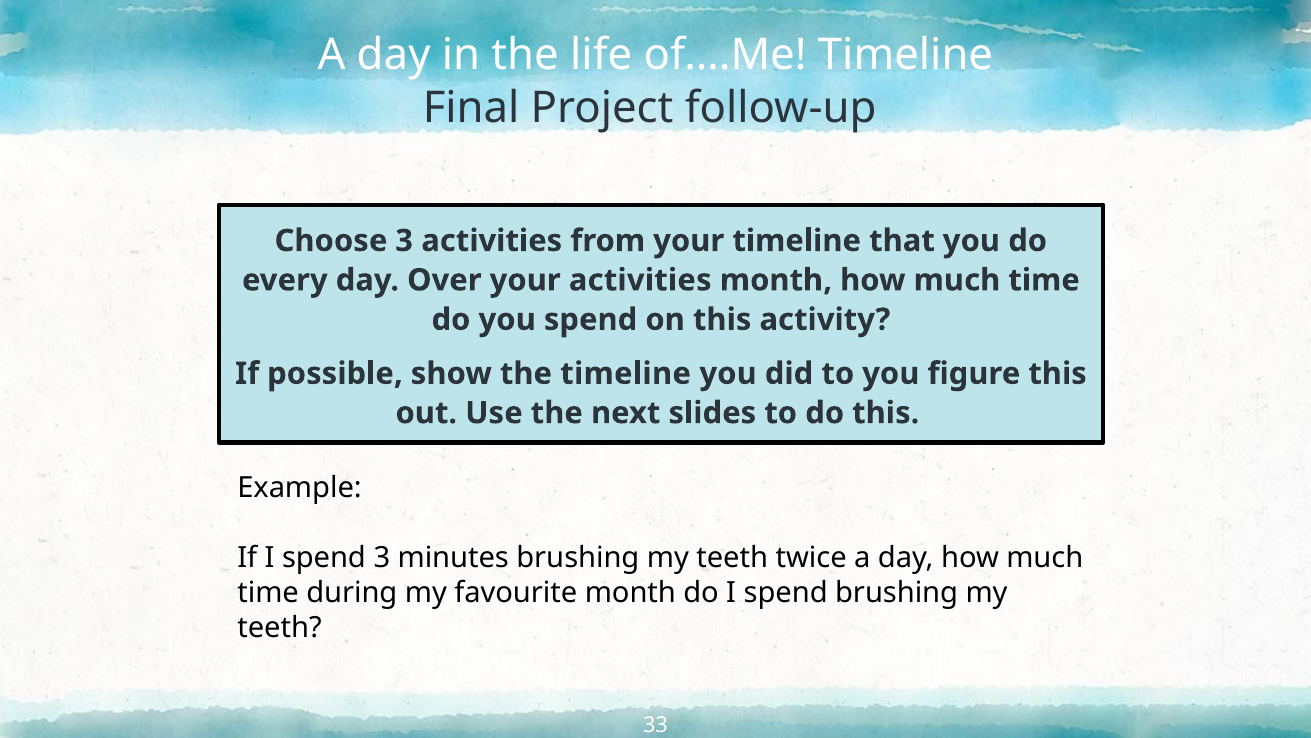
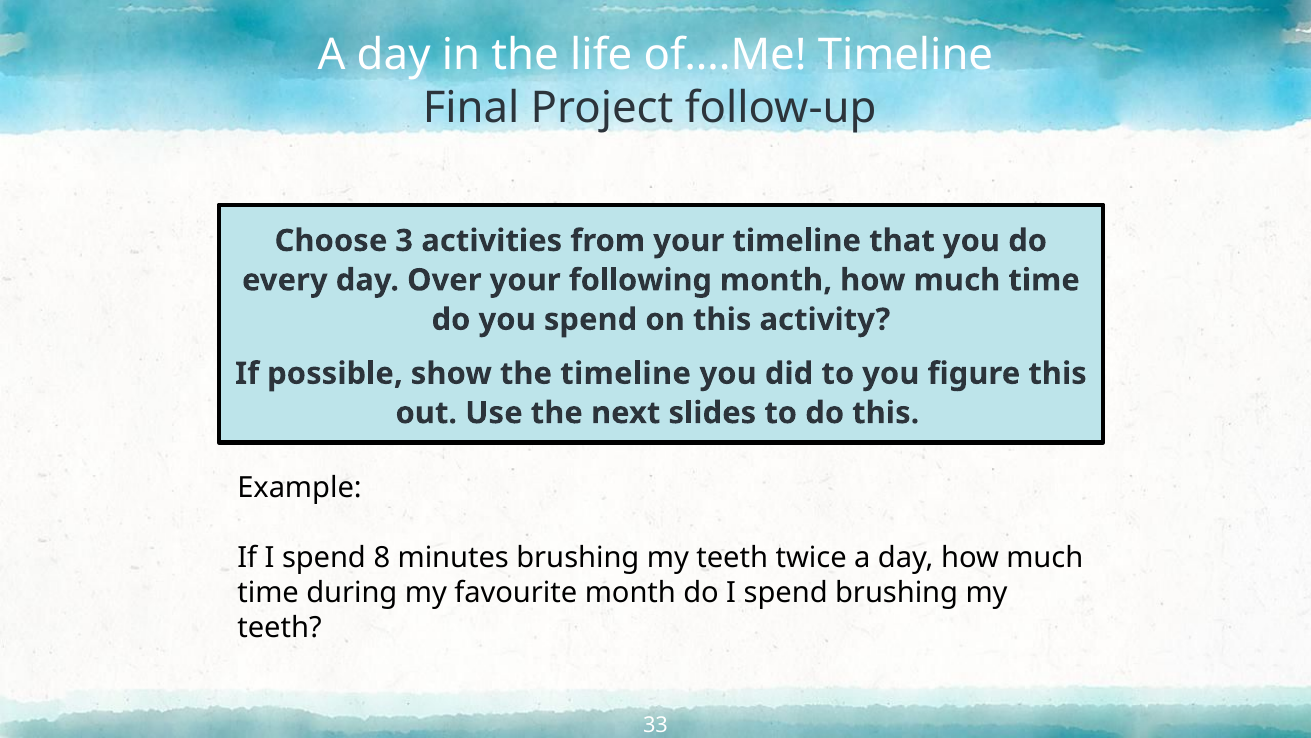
your activities: activities -> following (640, 280)
spend 3: 3 -> 8 (382, 558)
